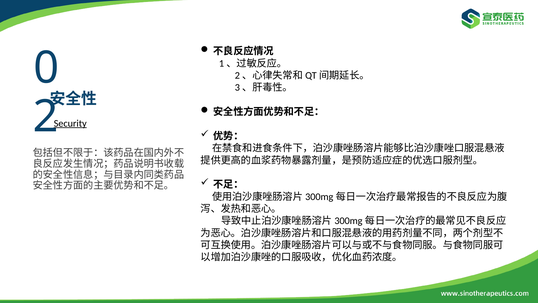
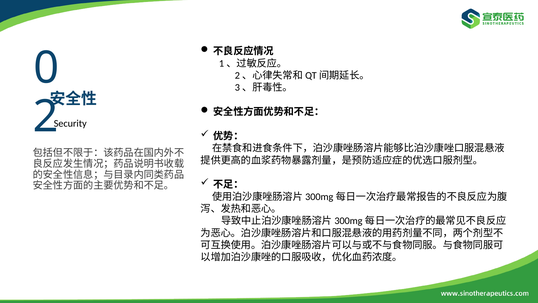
Security underline: present -> none (70, 123)
